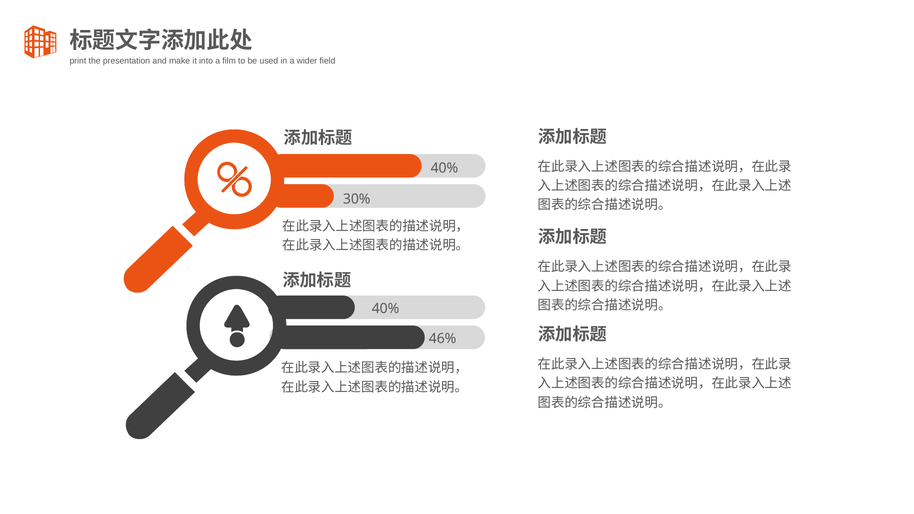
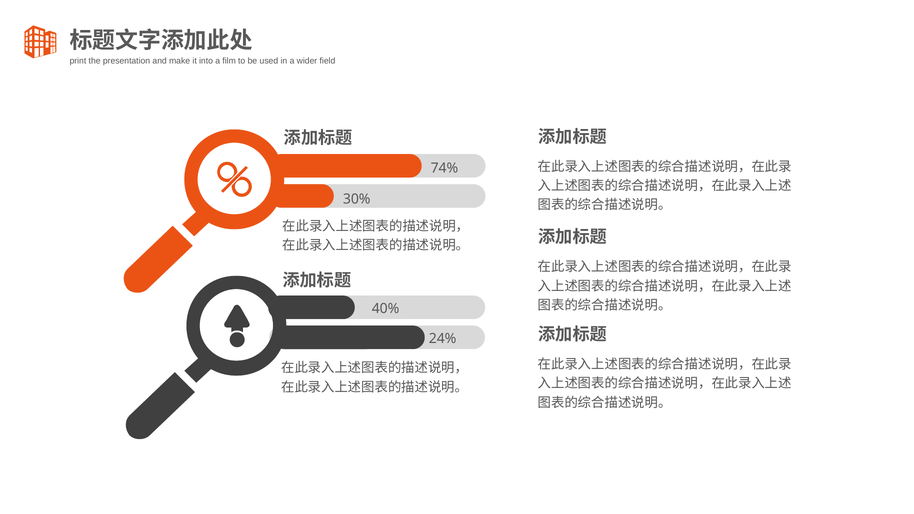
40%: 40% -> 74% (444, 168)
46%: 46% -> 24% (443, 339)
